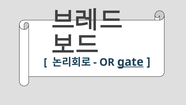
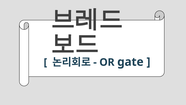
gate underline: present -> none (130, 62)
